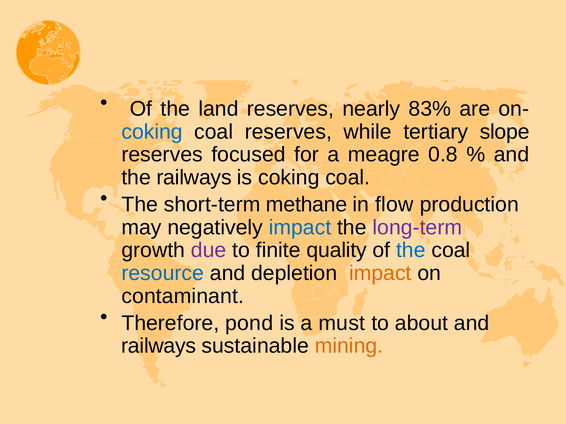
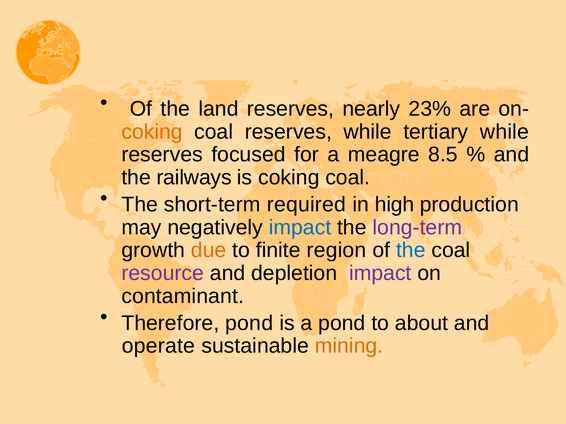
83%: 83% -> 23% (430, 109)
coking colour: blue -> orange (152, 132)
tertiary slope: slope -> while (504, 132)
0.8: 0.8 -> 8.5 (443, 155)
methane: methane -> required (306, 205)
flow: flow -> high (395, 205)
due colour: purple -> orange (209, 251)
quality: quality -> region (336, 251)
resource colour: blue -> purple (163, 274)
impact colour: orange -> purple (380, 274)
a must: must -> pond (342, 323)
railways: railways -> operate (158, 346)
